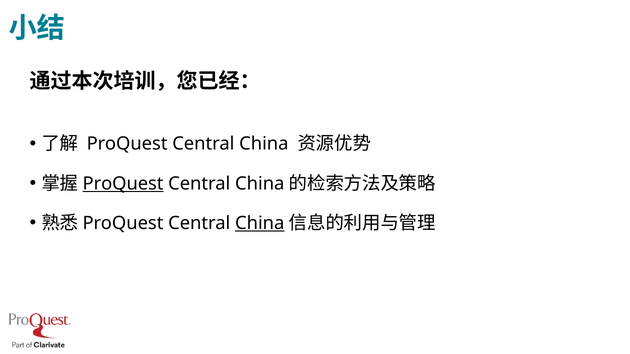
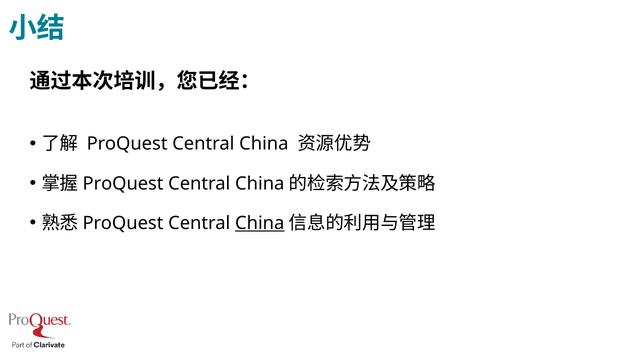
ProQuest underline: present -> none (123, 184)
